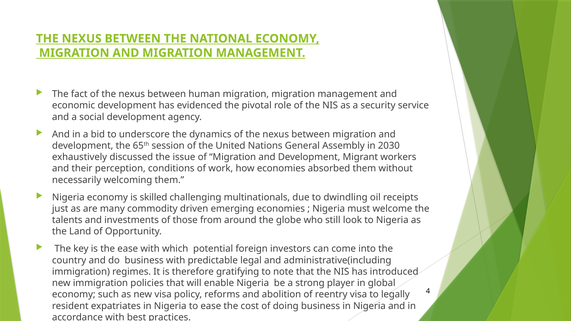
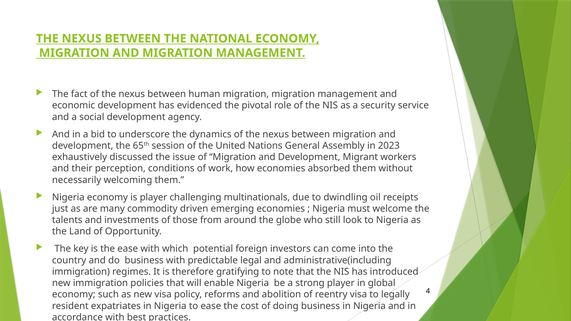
2030: 2030 -> 2023 (389, 146)
is skilled: skilled -> player (153, 197)
